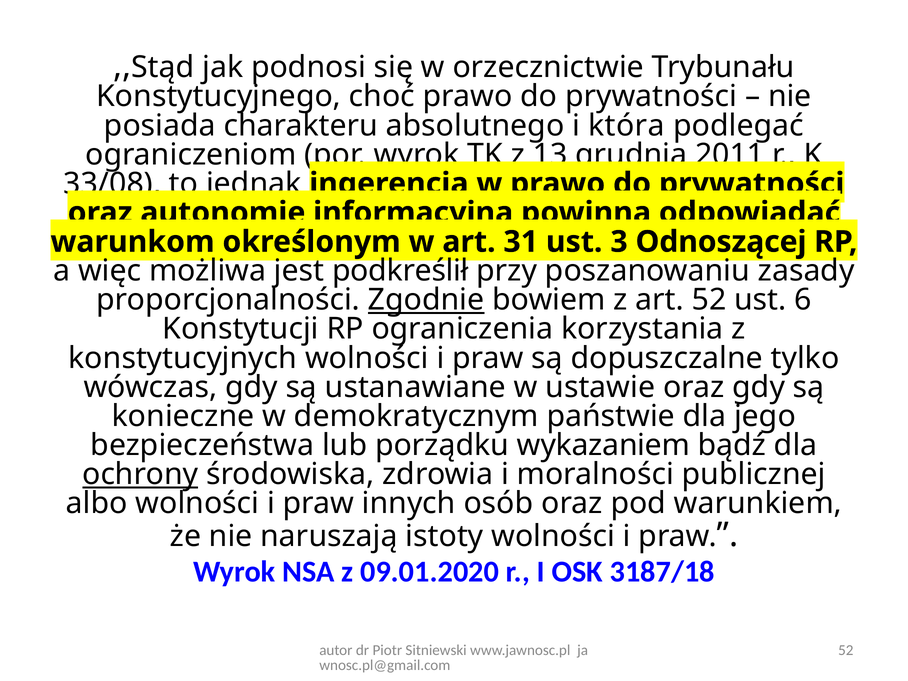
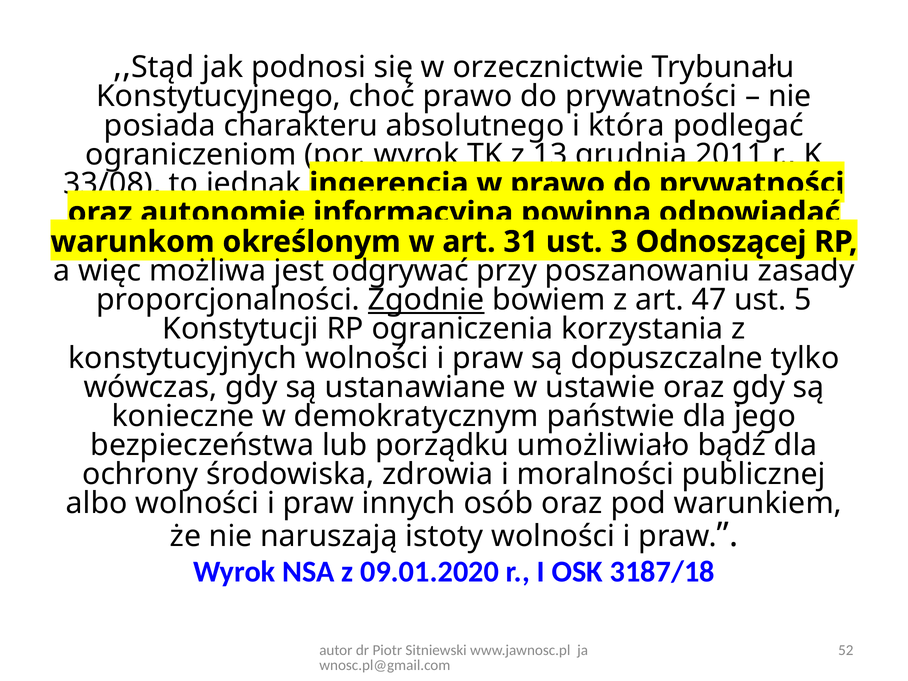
podkreślił: podkreślił -> odgrywać (400, 271)
art 52: 52 -> 47 (709, 300)
6: 6 -> 5 (803, 300)
wykazaniem: wykazaniem -> umożliwiało (603, 445)
ochrony underline: present -> none (140, 474)
